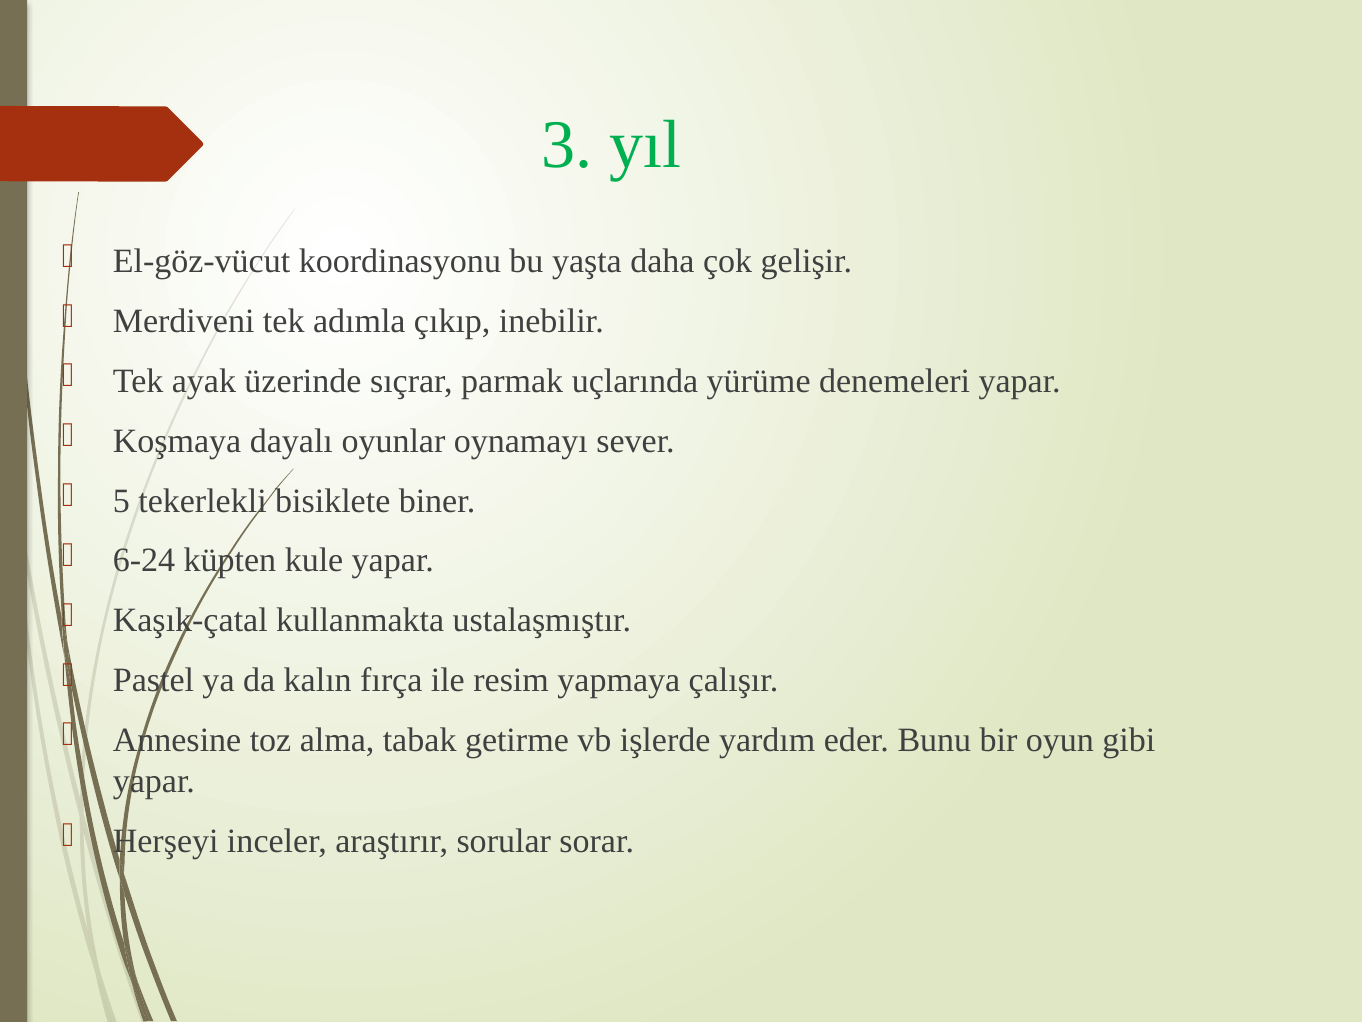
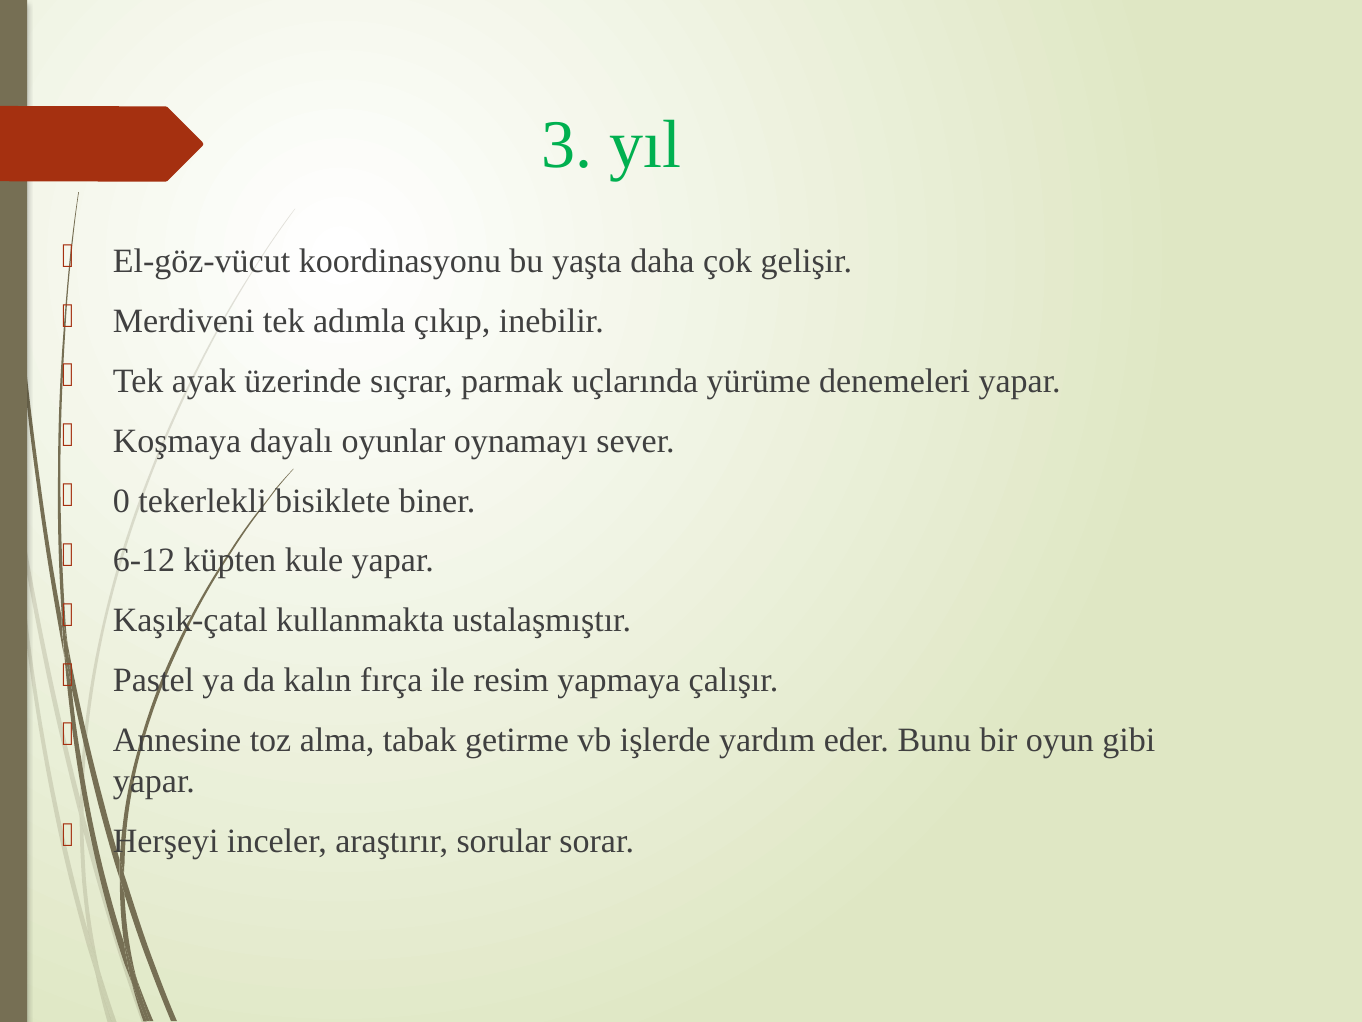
5: 5 -> 0 (121, 501)
6-24: 6-24 -> 6-12 (144, 560)
